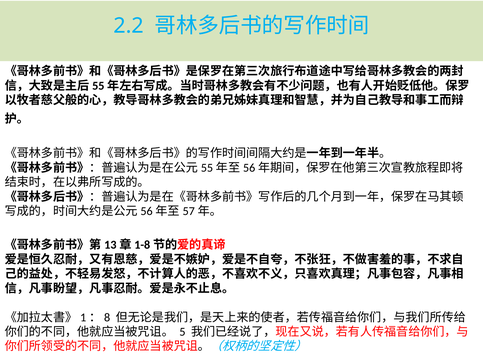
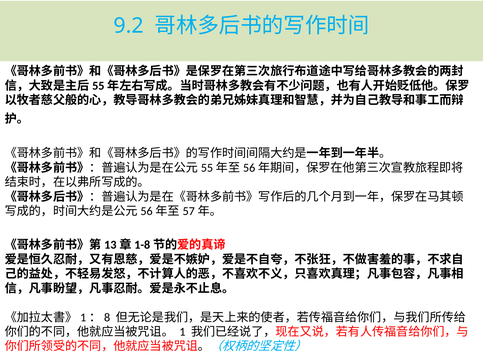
2.2: 2.2 -> 9.2 (129, 26)
5: 5 -> 1 (182, 332)
